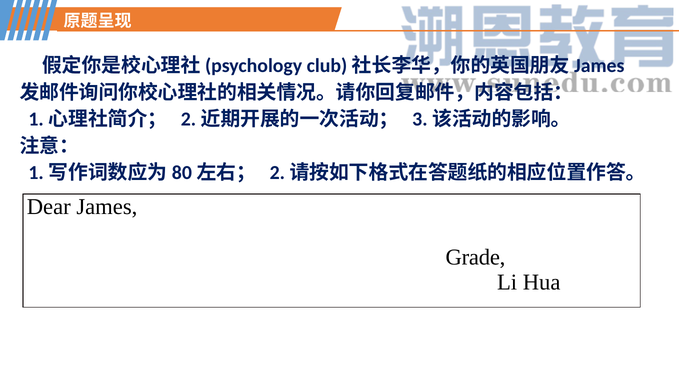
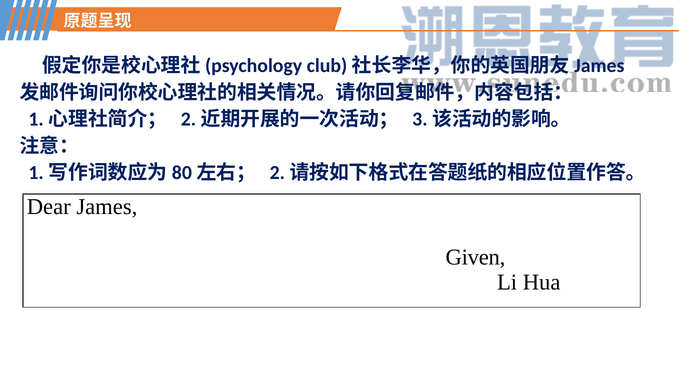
Grade: Grade -> Given (475, 257)
